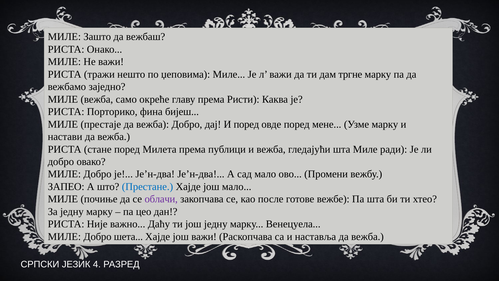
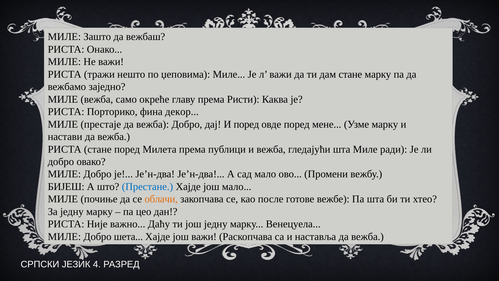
дам тргне: тргне -> стане (350, 74)
бијеш: бијеш -> декор (182, 112)
ЗАПЕО: ЗАПЕО -> БИЈЕШ (66, 187)
облачи colour: purple -> orange (161, 199)
